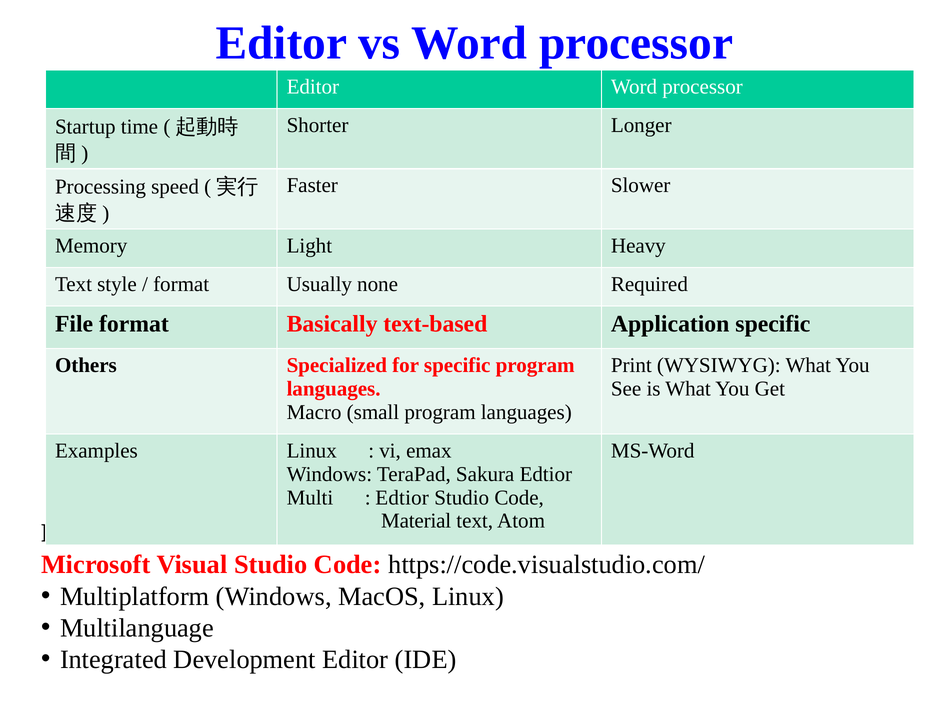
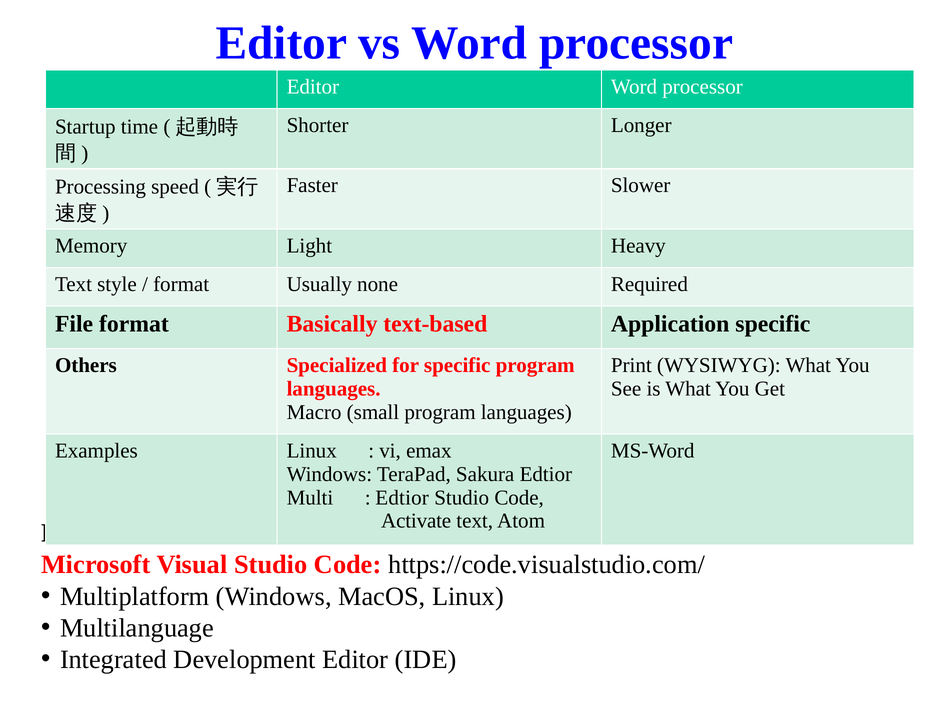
Material: Material -> Activate (416, 521)
